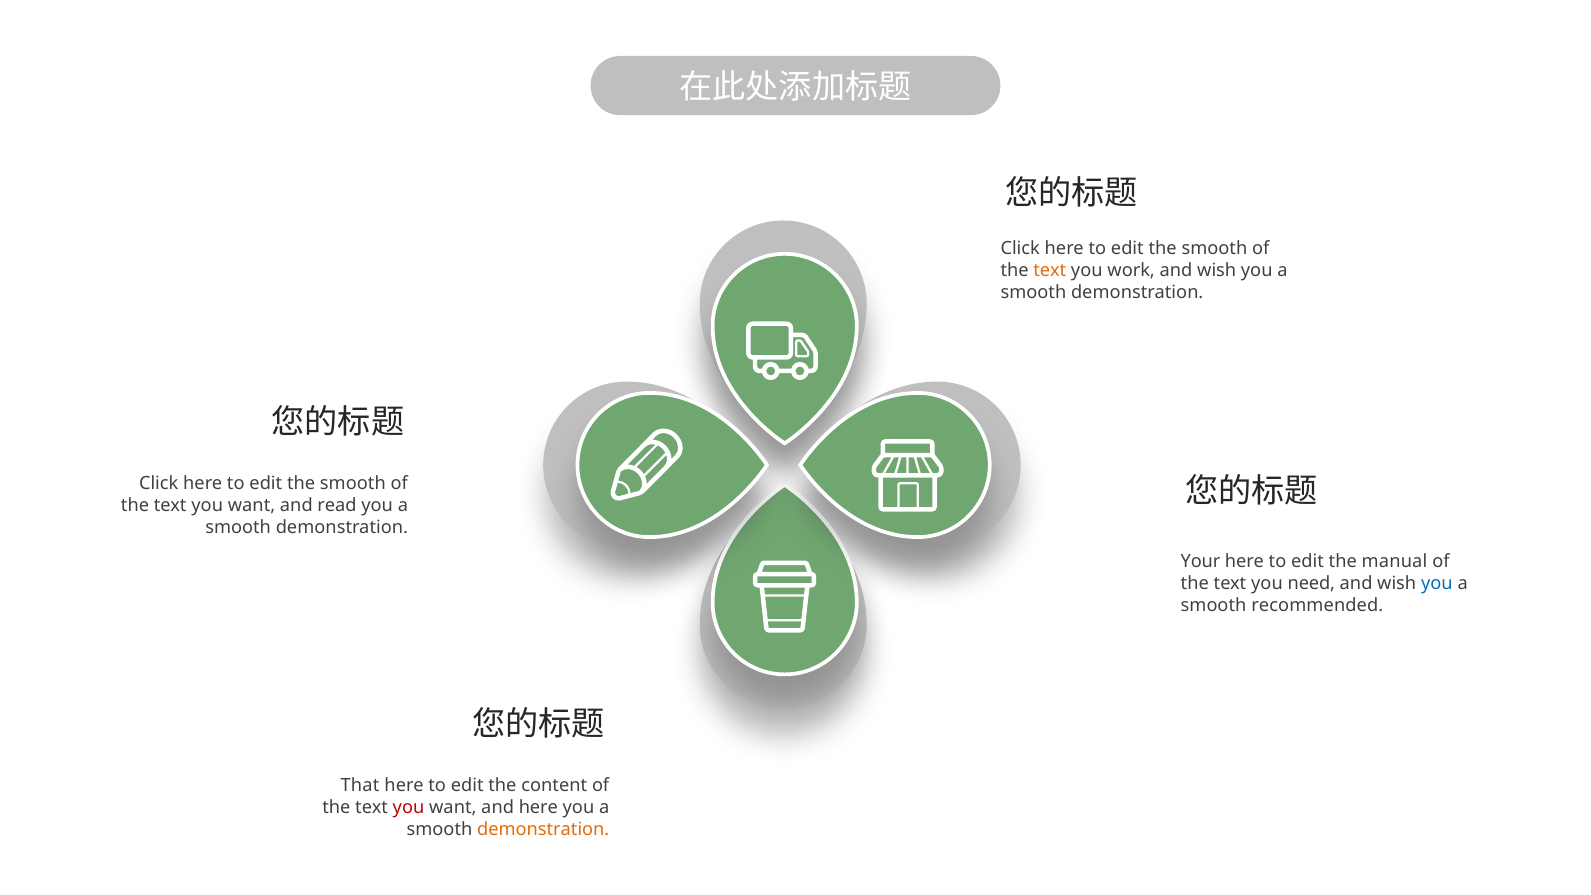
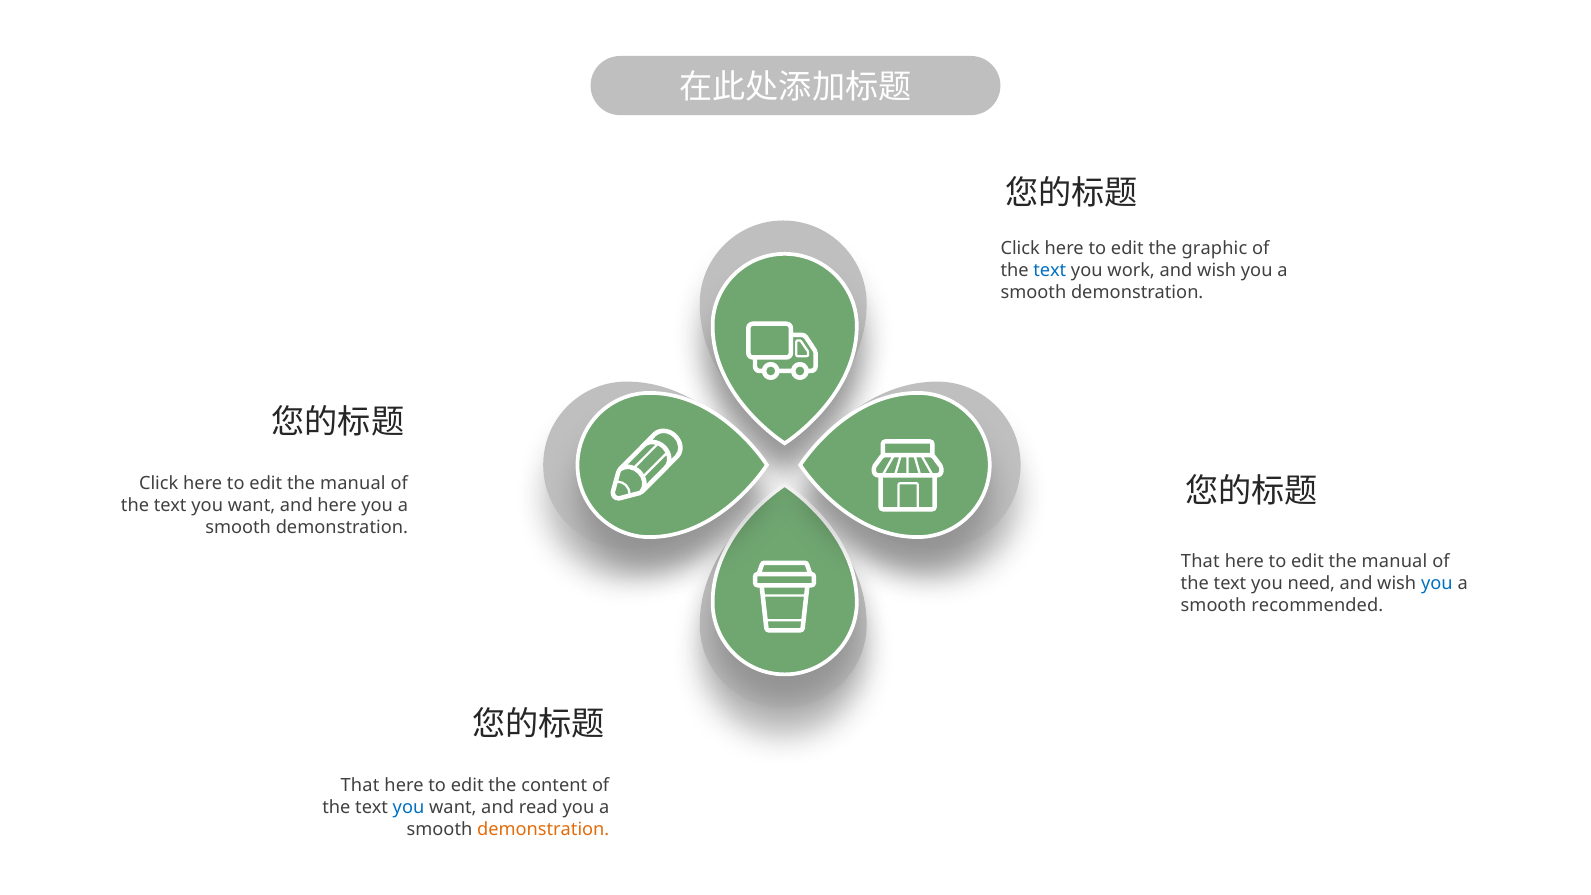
smooth: smooth -> graphic (1214, 249)
text colour: orange -> blue (1050, 271)
smooth: smooth -> manual (353, 483)
and read: read -> here (337, 505)
Your: Your -> That (1200, 562)
you colour: red -> blue (409, 808)
and here: here -> read (538, 808)
